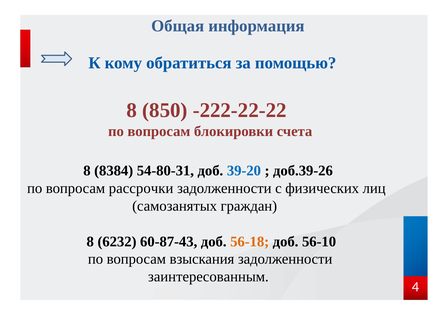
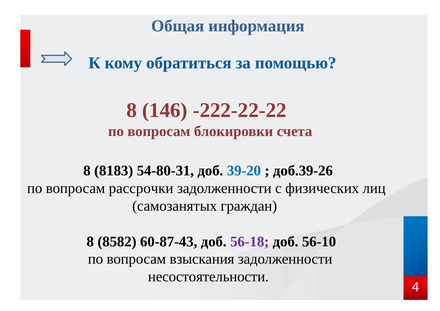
850: 850 -> 146 (165, 110)
8384: 8384 -> 8183 (114, 171)
6232: 6232 -> 8582 (117, 242)
56-18 colour: orange -> purple (250, 242)
заинтересованным: заинтересованным -> несостоятельности (208, 277)
